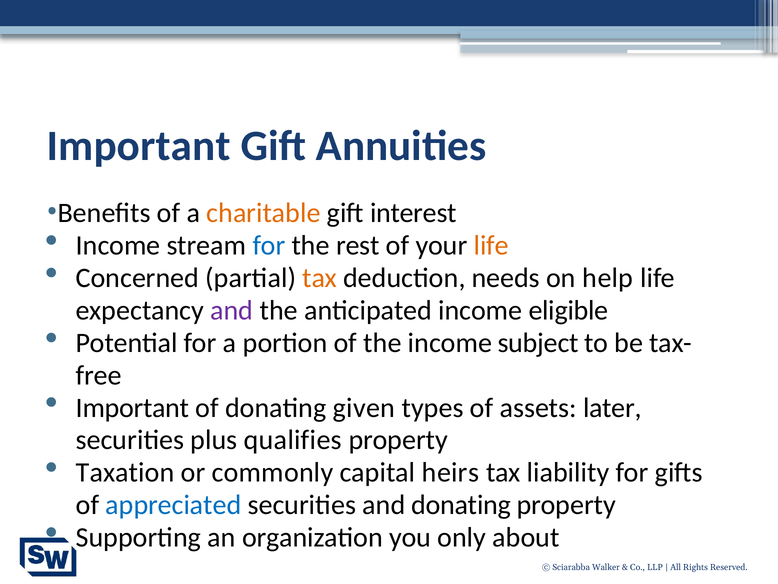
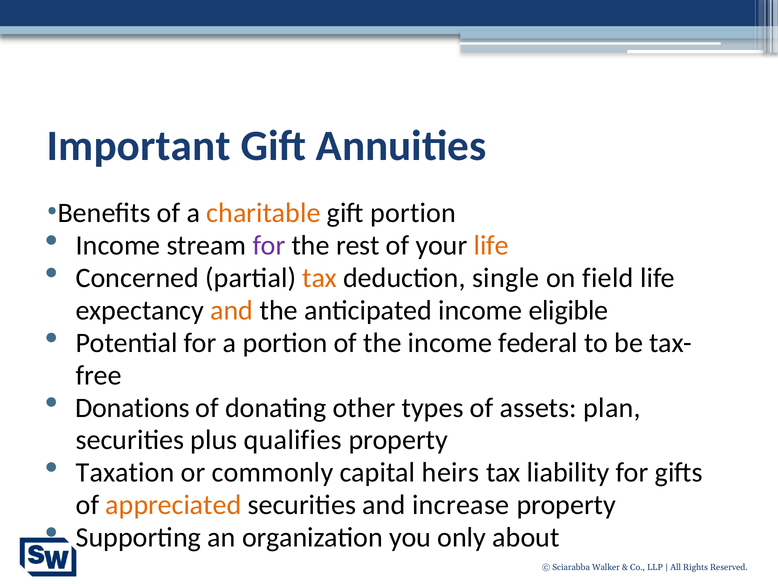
gift interest: interest -> portion (413, 213)
for colour: blue -> purple (269, 245)
needs: needs -> single (506, 278)
help: help -> field (608, 278)
and colour: purple -> orange (232, 310)
subject: subject -> federal (538, 343)
Important: Important -> Donations (132, 407)
given: given -> other (364, 407)
later: later -> plan (612, 407)
appreciated colour: blue -> orange (173, 505)
and donating: donating -> increase (461, 505)
